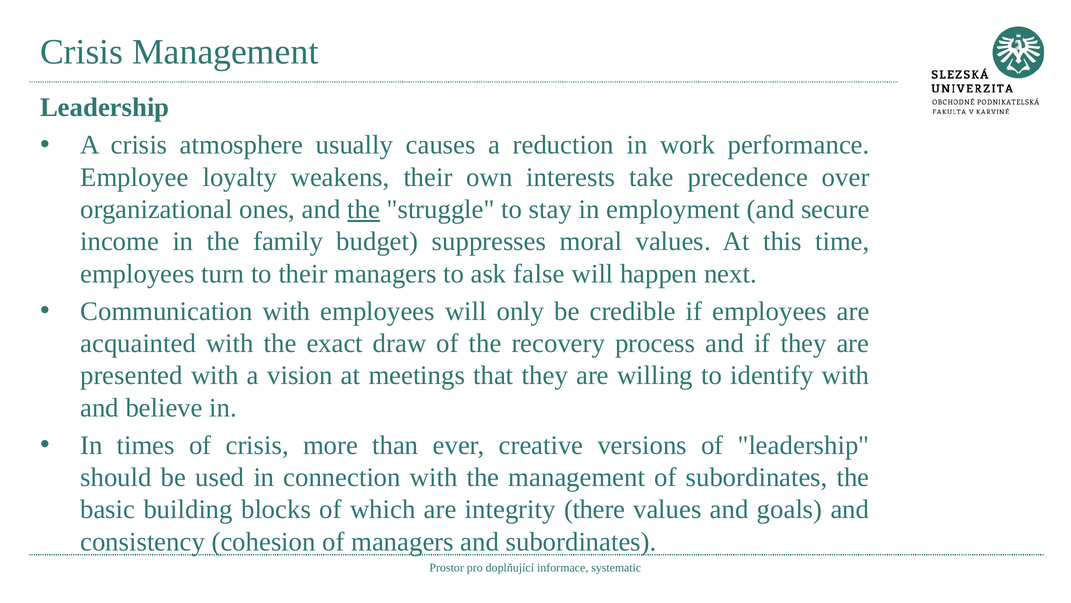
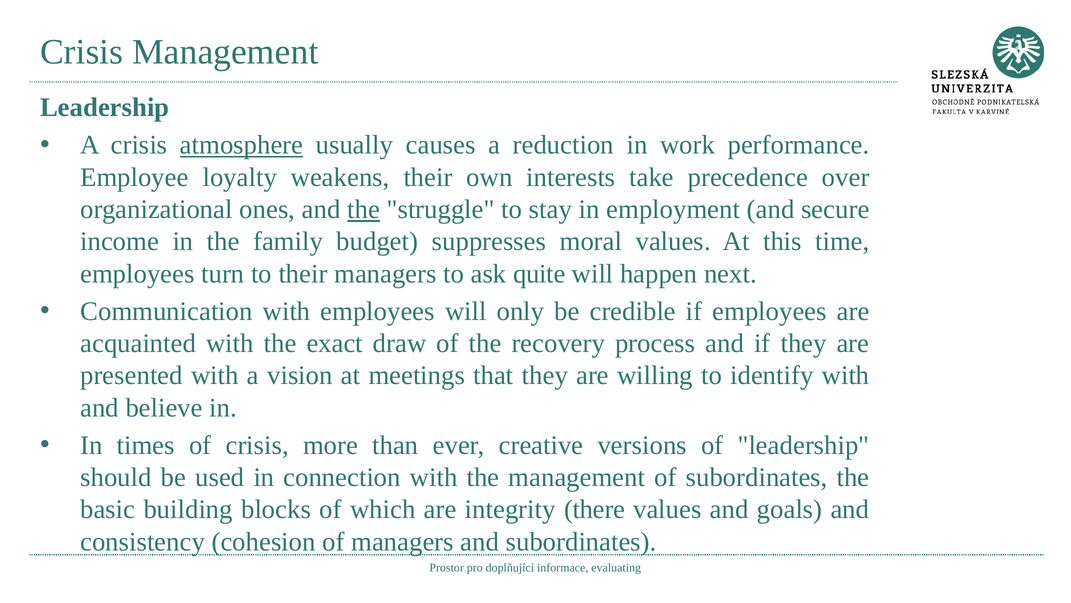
atmosphere underline: none -> present (242, 145)
false: false -> quite (539, 274)
systematic: systematic -> evaluating (616, 568)
